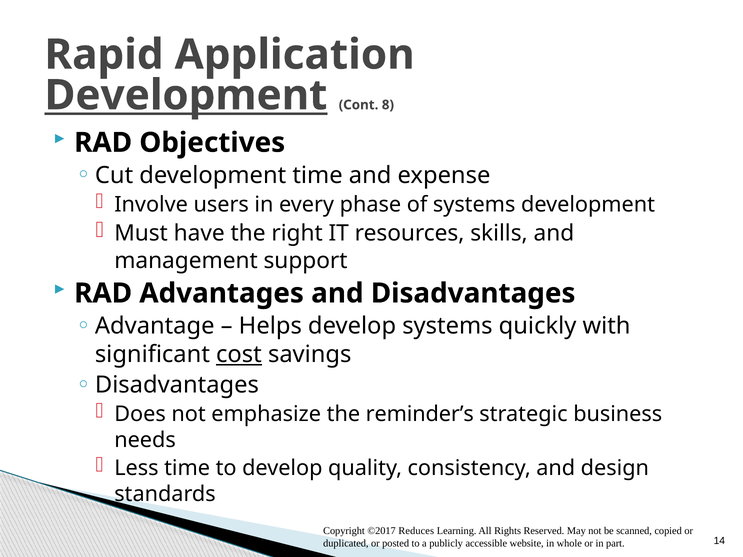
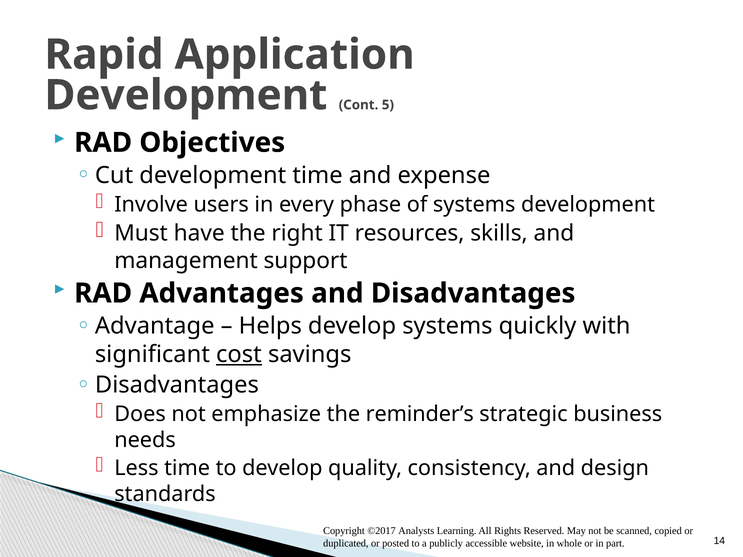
Development underline: present -> none (186, 95)
8: 8 -> 5 (388, 105)
Reduces: Reduces -> Analysts (416, 531)
